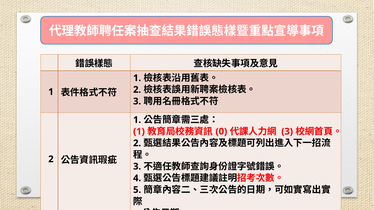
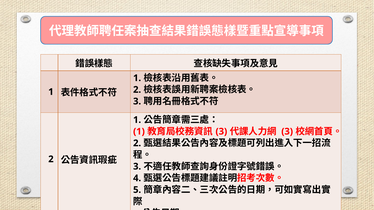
0: 0 -> 3 (221, 132)
